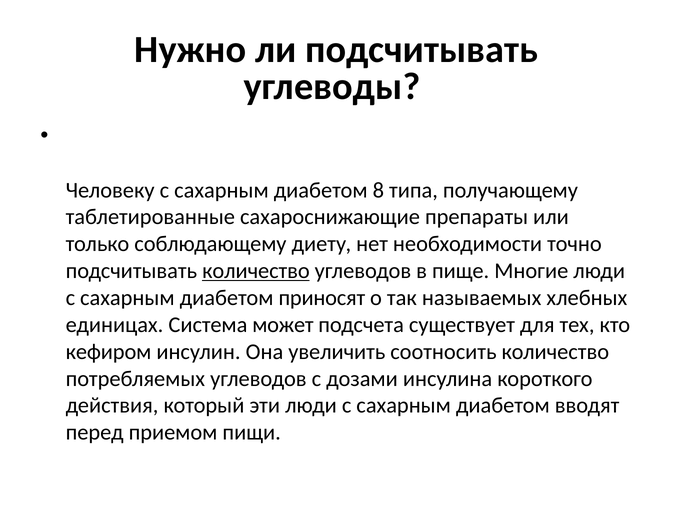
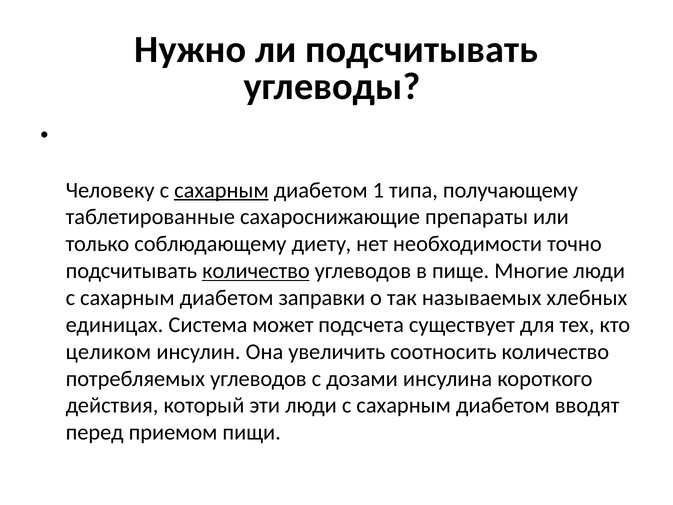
сахарным underline: none -> present (221, 190)
8: 8 -> 1 (378, 190)
приносят: приносят -> заправки (322, 298)
кефиром: кефиром -> целиком (108, 352)
